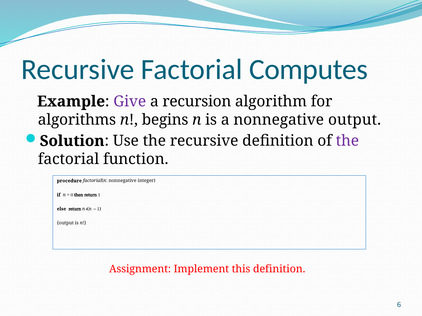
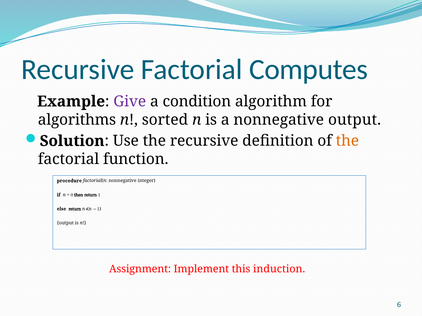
recursion: recursion -> condition (197, 102)
begins: begins -> sorted (165, 120)
the colour: purple -> orange (347, 141)
this definition: definition -> induction (279, 269)
